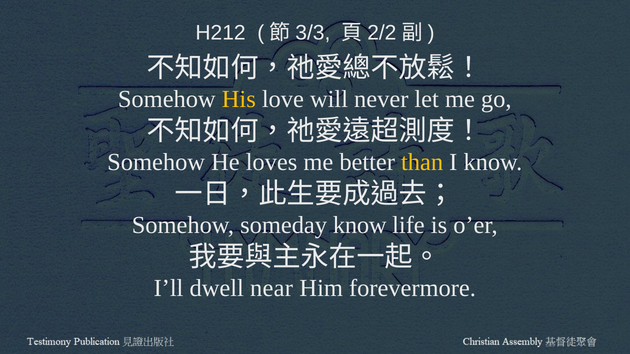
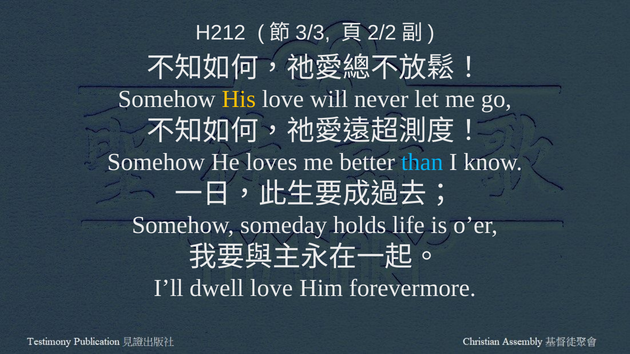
than colour: yellow -> light blue (422, 162)
someday know: know -> holds (360, 225)
dwell near: near -> love (272, 288)
